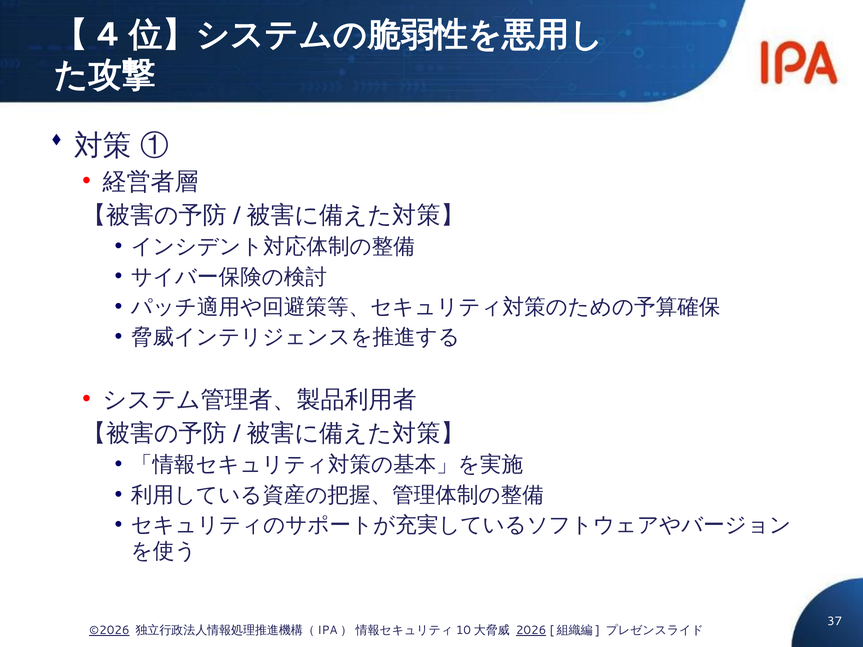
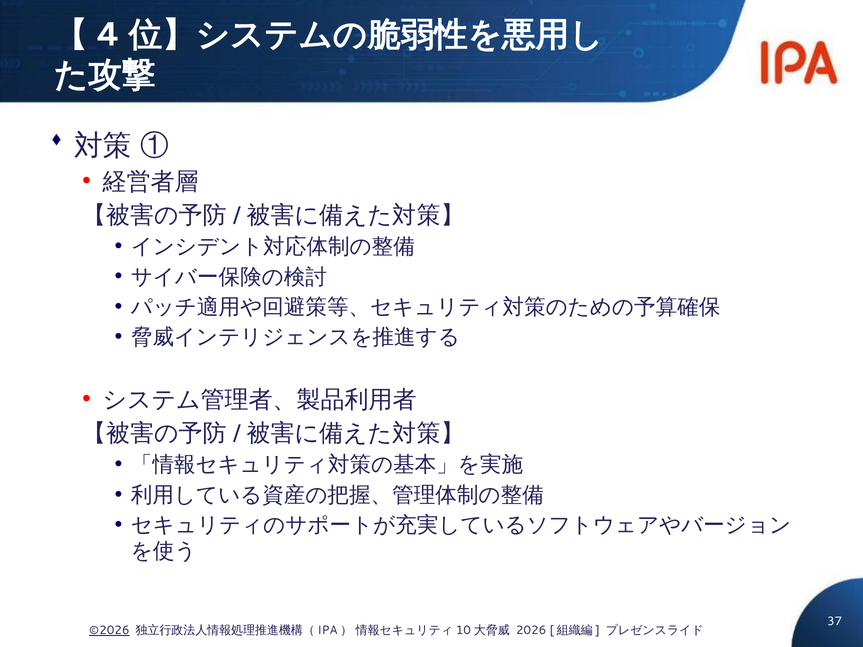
2026 underline: present -> none (531, 631)
